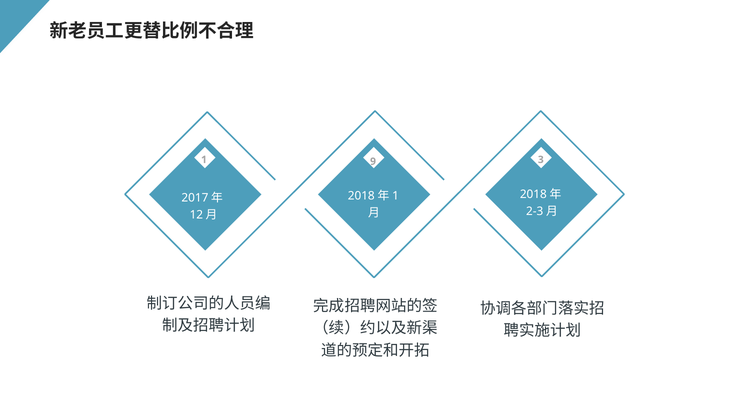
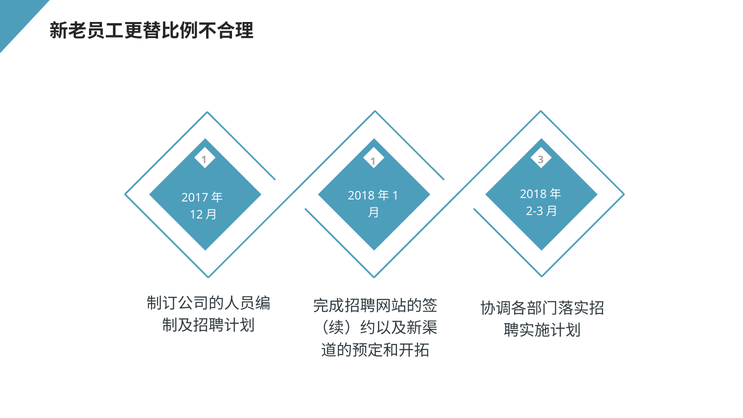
1 9: 9 -> 1 (373, 161)
